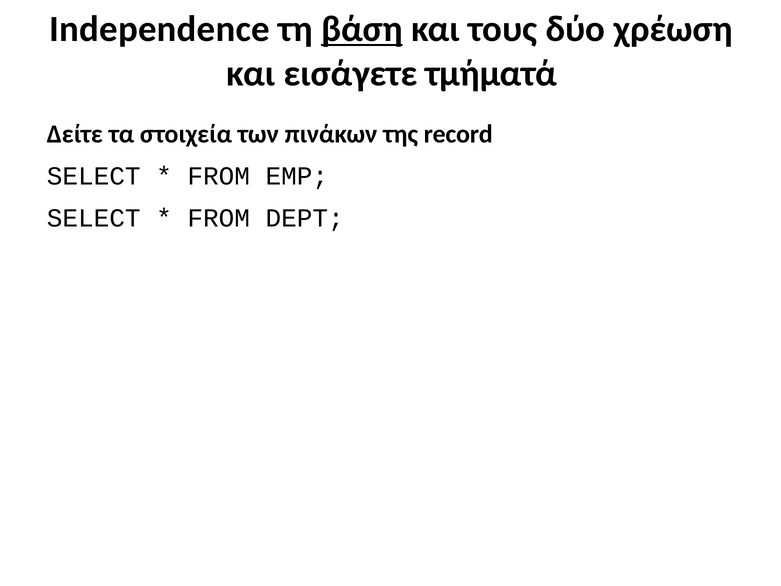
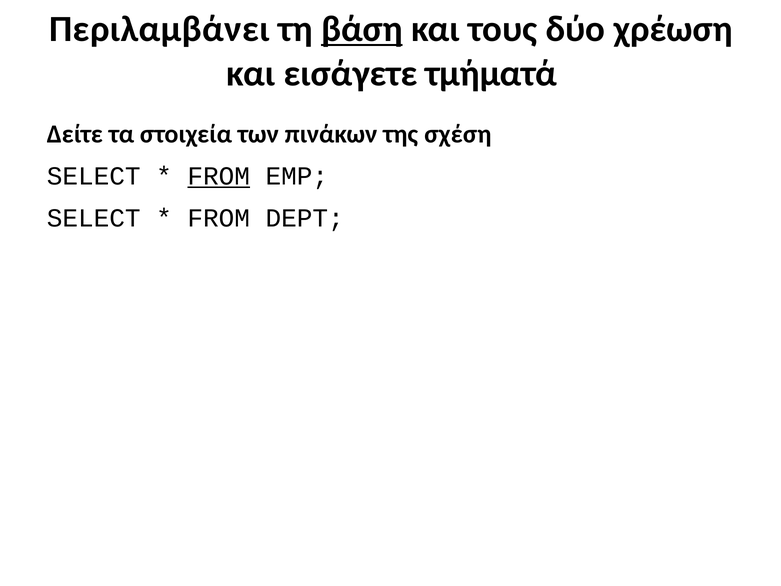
Independence: Independence -> Περιλαμβάνει (160, 29)
record: record -> σχέση (458, 134)
FROM underline: none -> present (219, 176)
